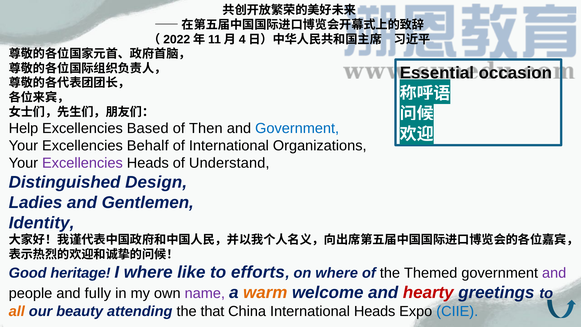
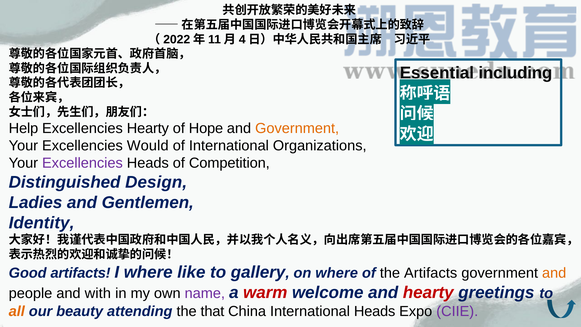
occasion: occasion -> including (515, 73)
Excellencies Based: Based -> Hearty (148, 128)
Then: Then -> Hope (206, 128)
Government colour: blue -> orange (297, 128)
Behalf: Behalf -> Would (148, 146)
Understand: Understand -> Competition (229, 163)
Good heritage: heritage -> artifacts (81, 273)
efforts: efforts -> gallery (258, 272)
the Themed: Themed -> Artifacts (431, 273)
and colour: purple -> orange (554, 273)
fully: fully -> with (98, 293)
warm colour: orange -> red (265, 292)
CIIE colour: blue -> purple (457, 311)
